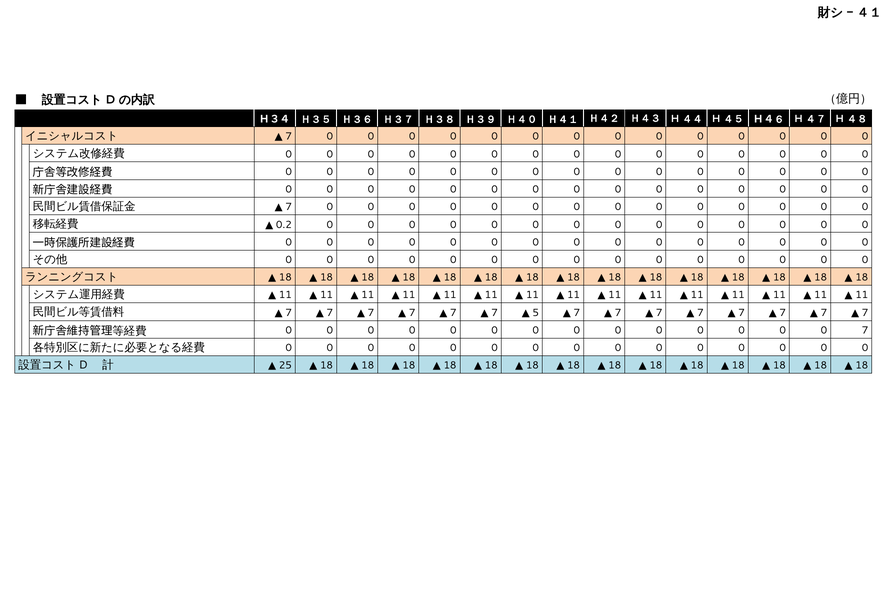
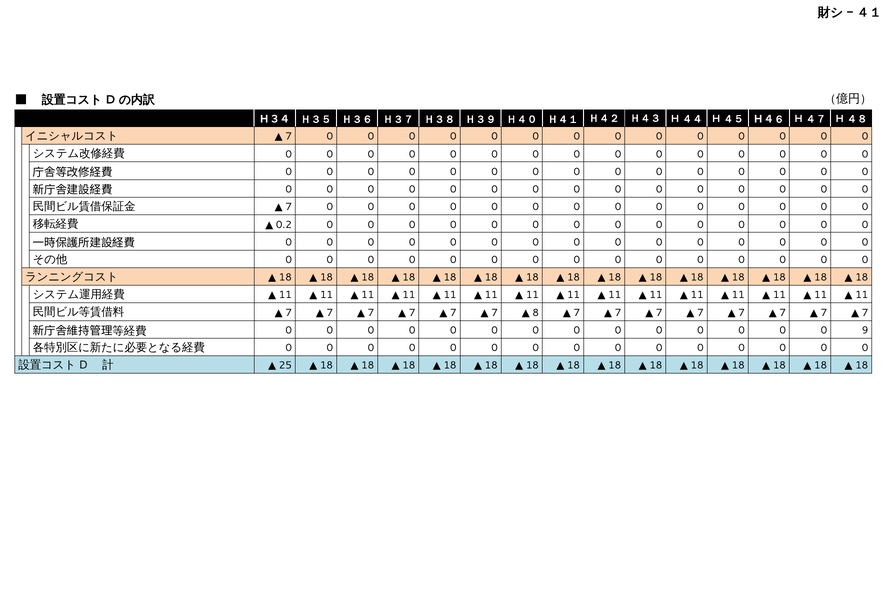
5: 5 -> 8 (536, 313)
0 7: 7 -> 9 (865, 330)
